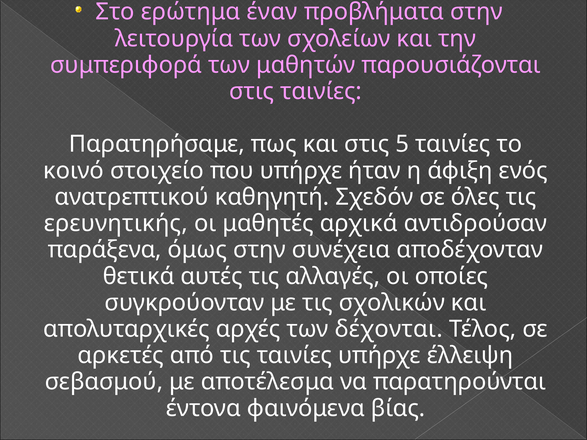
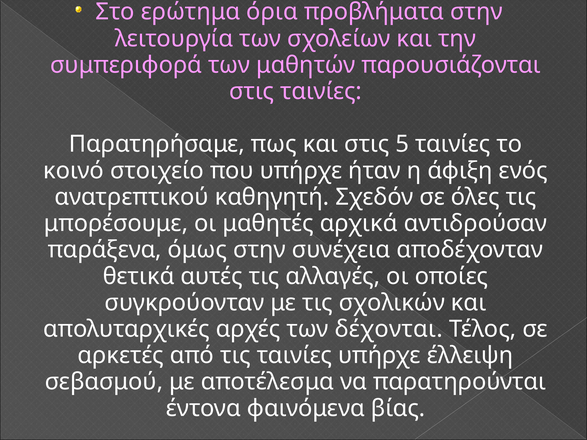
έναν: έναν -> όρια (272, 12)
ερευνητικής: ερευνητικής -> μπορέσουμε (116, 223)
